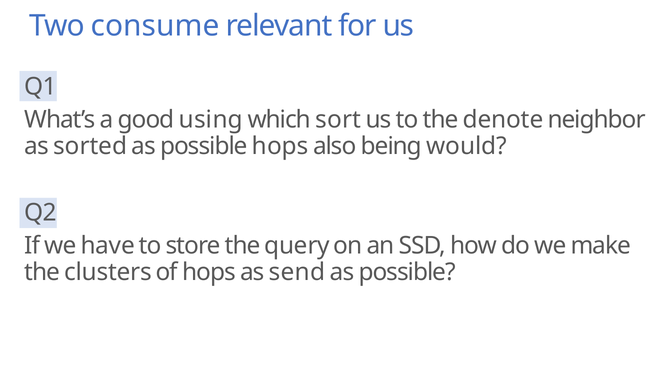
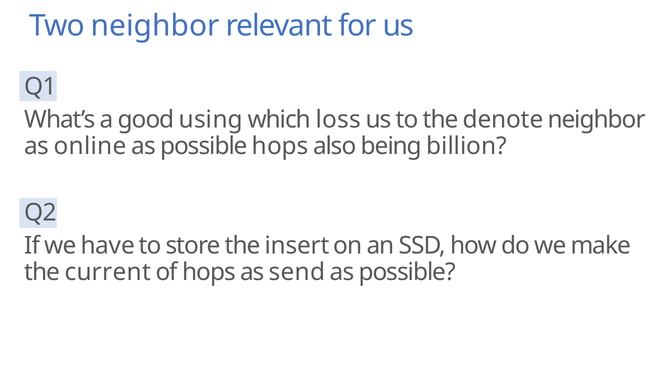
Two consume: consume -> neighbor (155, 26)
sort: sort -> loss (338, 120)
sorted: sorted -> online (90, 146)
would: would -> billion (467, 146)
query: query -> insert (297, 246)
clusters: clusters -> current (108, 272)
